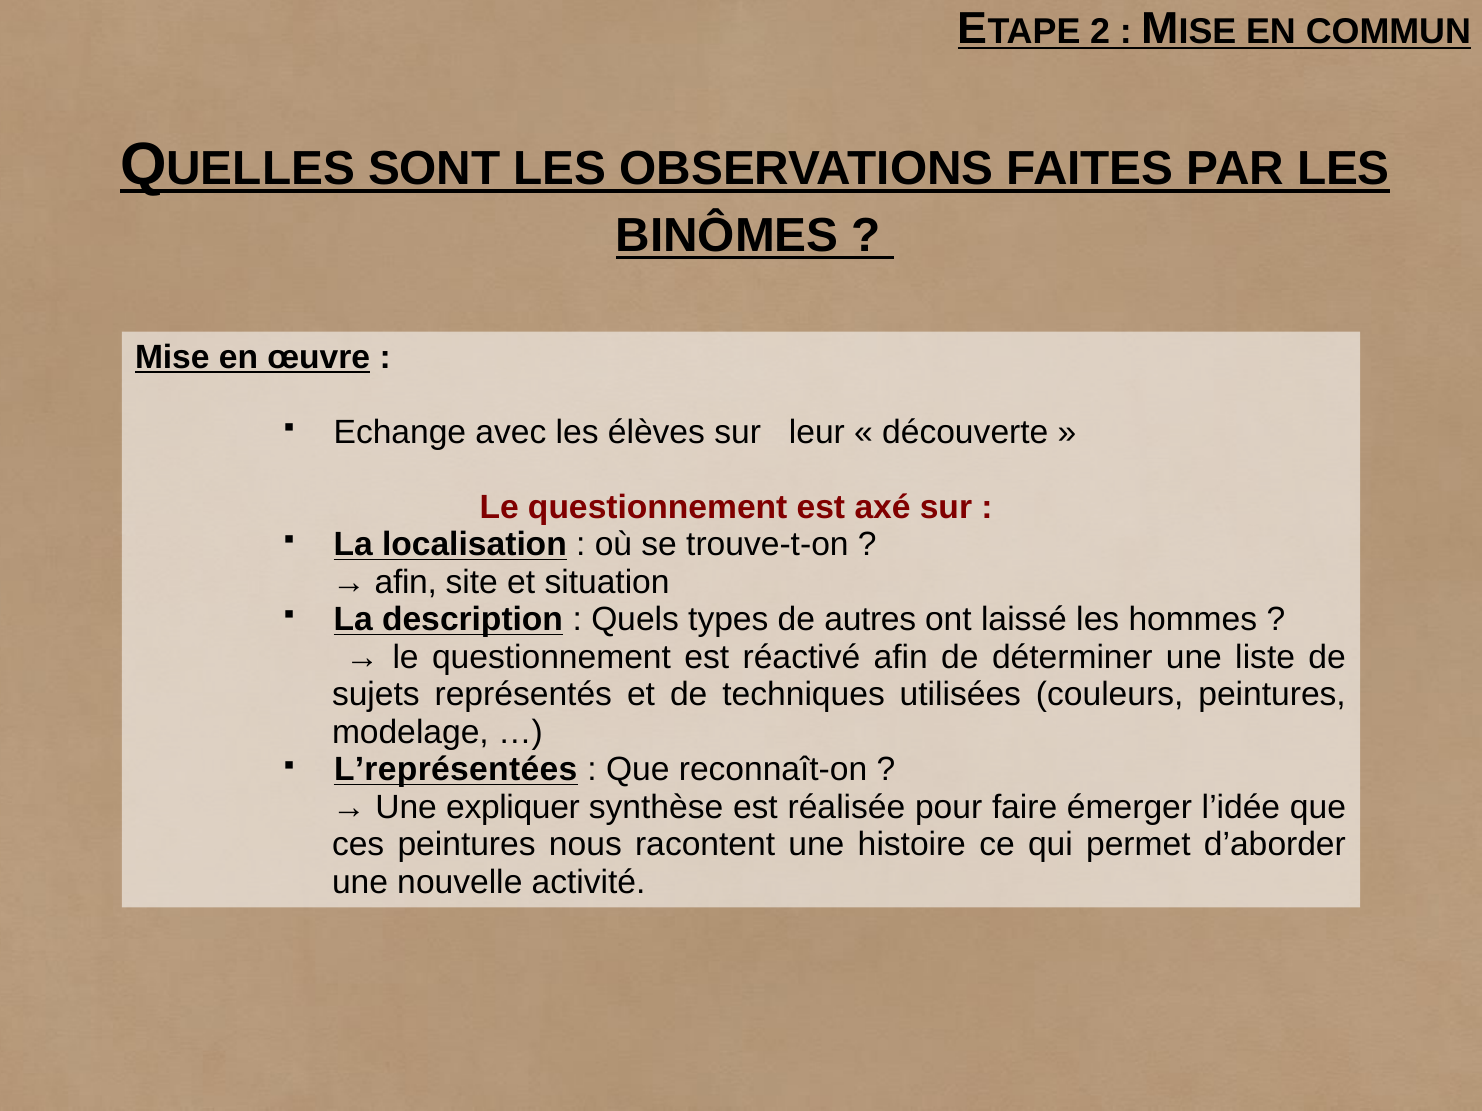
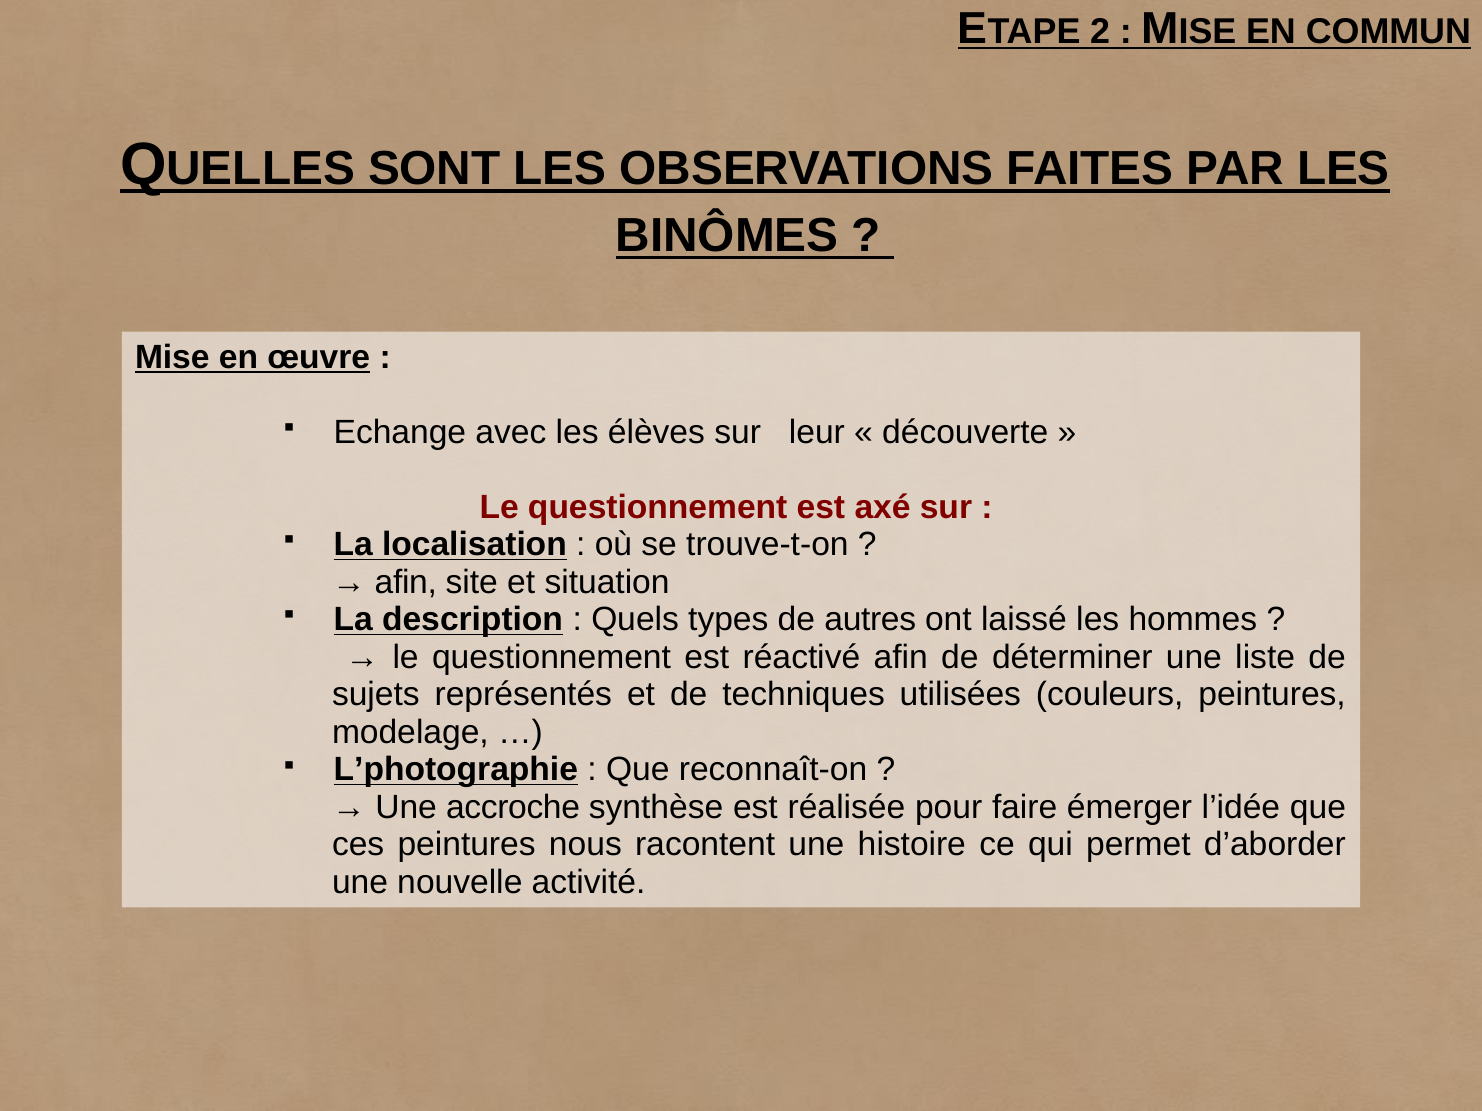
L’représentées: L’représentées -> L’photographie (456, 770)
expliquer: expliquer -> accroche (513, 807)
